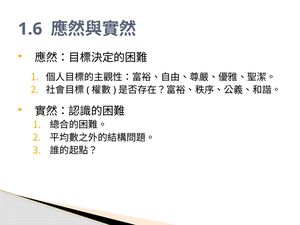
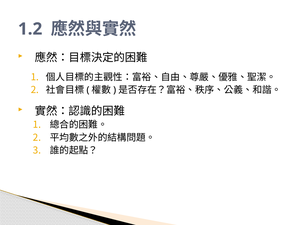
1.6: 1.6 -> 1.2 (30, 29)
